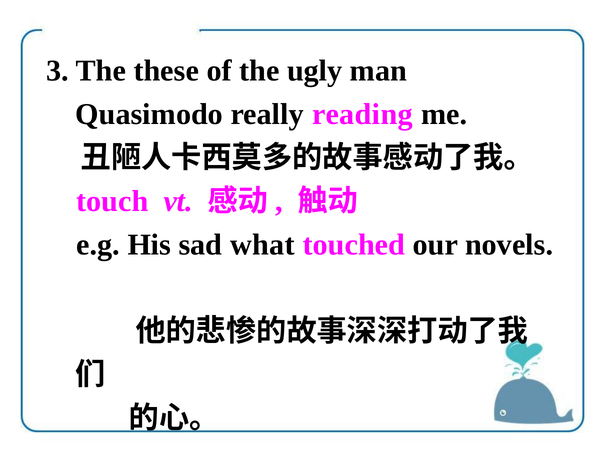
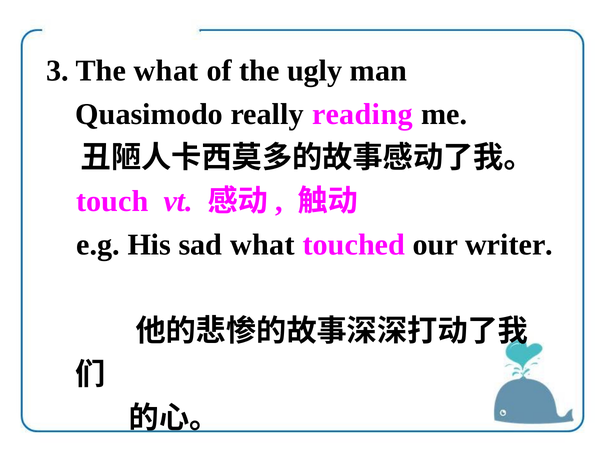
The these: these -> what (166, 71)
novels: novels -> writer (509, 245)
